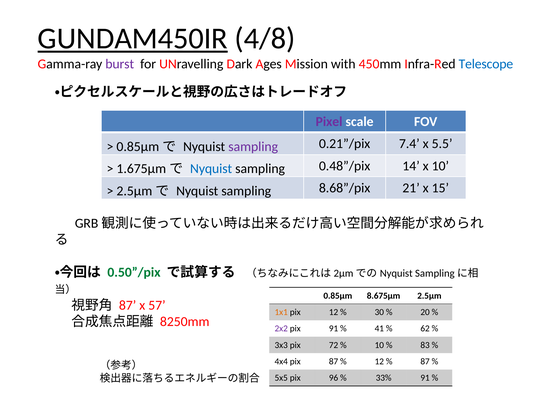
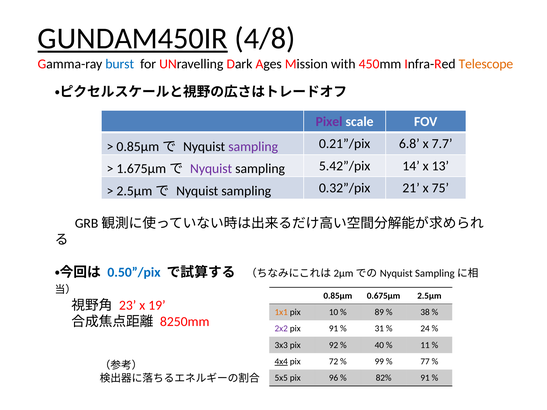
burst colour: purple -> blue (120, 64)
Telescope colour: blue -> orange (486, 64)
7.4: 7.4 -> 6.8 (409, 144)
5.5: 5.5 -> 7.7 (442, 144)
Nyquist colour: blue -> purple (211, 169)
0.48”/pix: 0.48”/pix -> 5.42”/pix (345, 166)
x 10: 10 -> 13 (440, 166)
8.68”/pix: 8.68”/pix -> 0.32”/pix (345, 188)
15: 15 -> 75 (440, 188)
0.50”/pix colour: green -> blue (134, 273)
8.675μm: 8.675μm -> 0.675μm (384, 296)
87: 87 -> 23 (128, 305)
57: 57 -> 19 (157, 305)
pix 12: 12 -> 10 (334, 312)
30: 30 -> 89 (379, 312)
20: 20 -> 38 (425, 312)
41: 41 -> 31 (379, 329)
62: 62 -> 24 (425, 329)
72: 72 -> 92 (334, 345)
10: 10 -> 40 (379, 345)
83: 83 -> 11 (425, 345)
4x4 underline: none -> present (281, 362)
pix 87: 87 -> 72 (334, 362)
12: 12 -> 99 (379, 362)
87: 87 -> 77 (425, 362)
33%: 33% -> 82% (384, 378)
